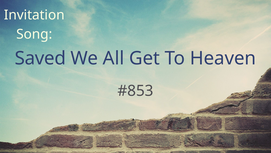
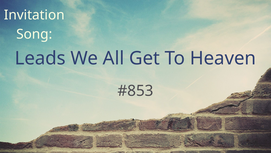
Saved: Saved -> Leads (40, 58)
